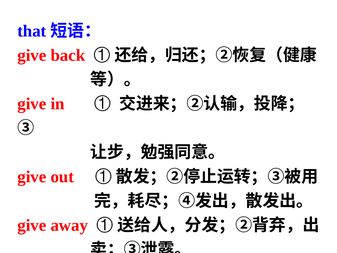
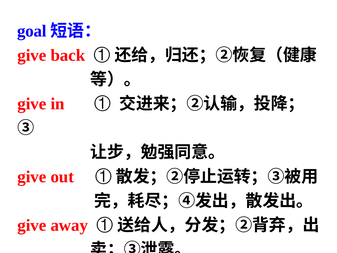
that: that -> goal (32, 31)
